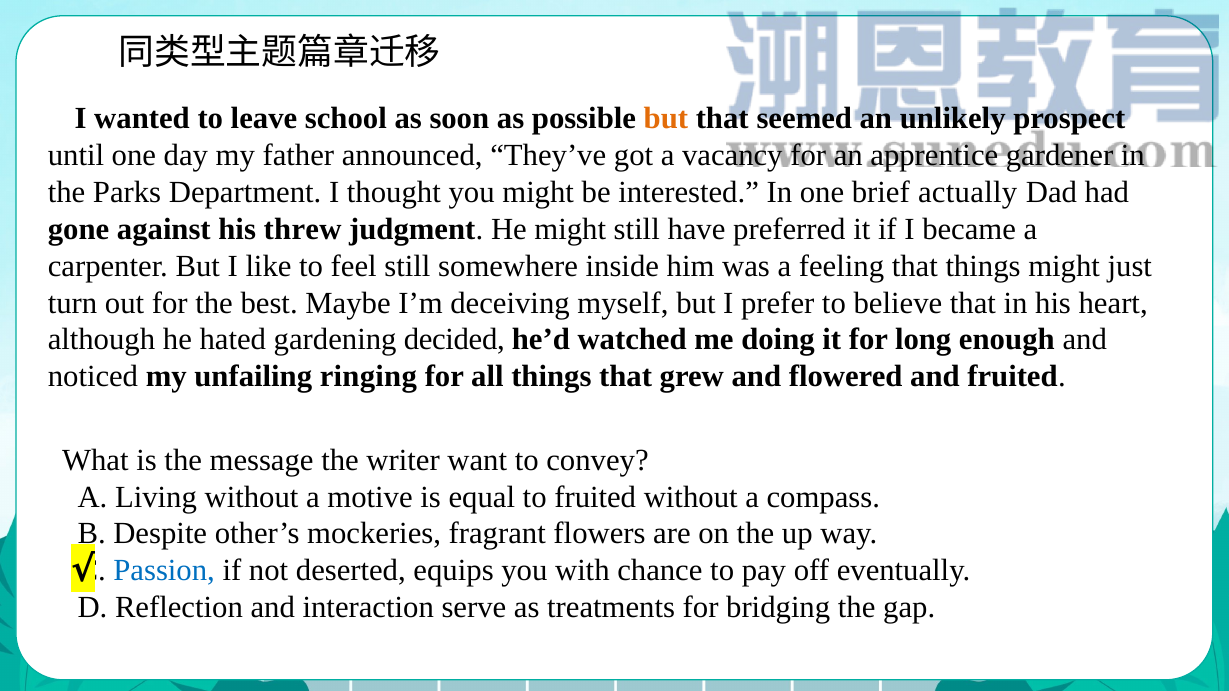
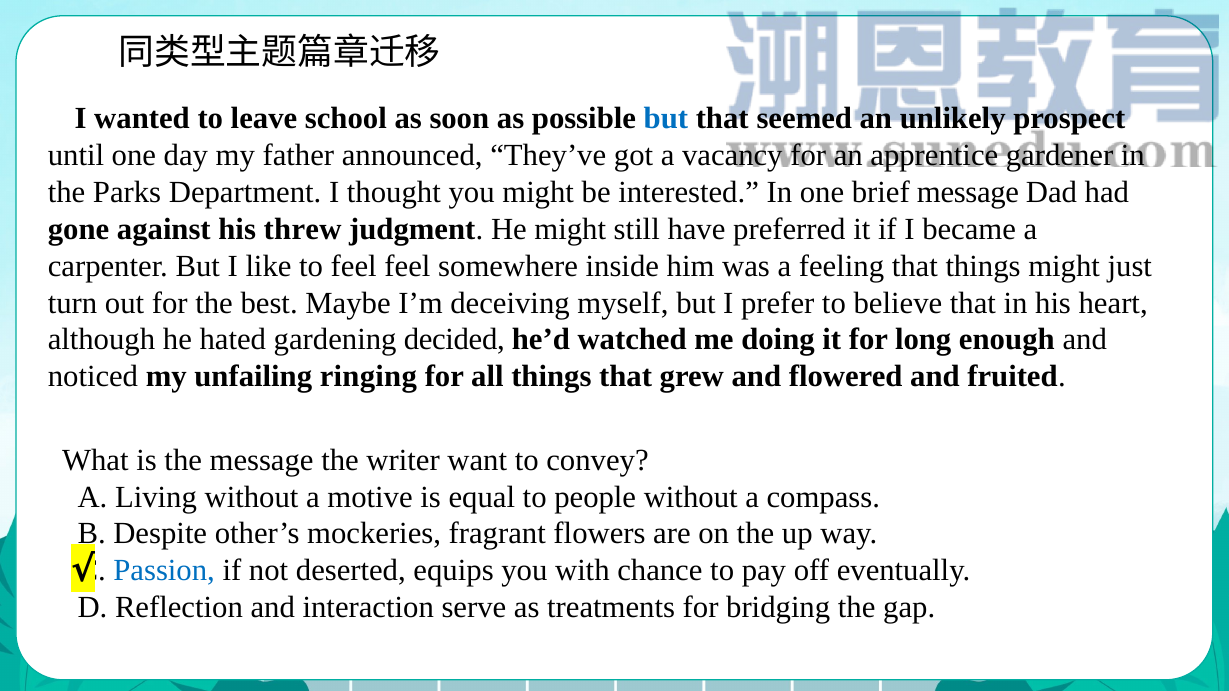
but colour: orange -> blue (666, 119)
brief actually: actually -> message (968, 193)
feel still: still -> feel (407, 266)
to fruited: fruited -> people (595, 497)
